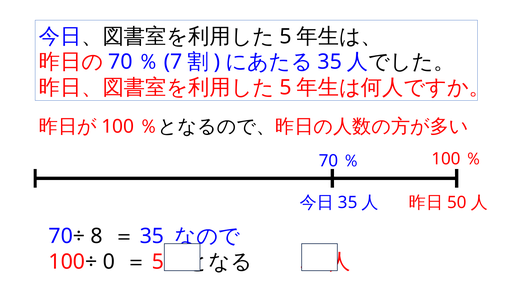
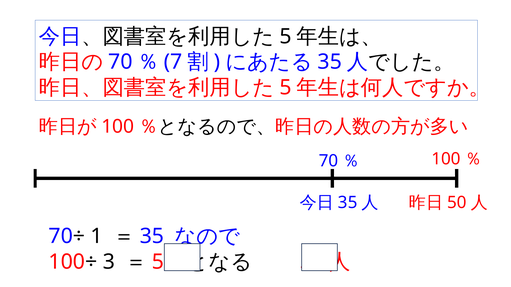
8: 8 -> 1 (97, 237)
0: 0 -> 3 (109, 262)
